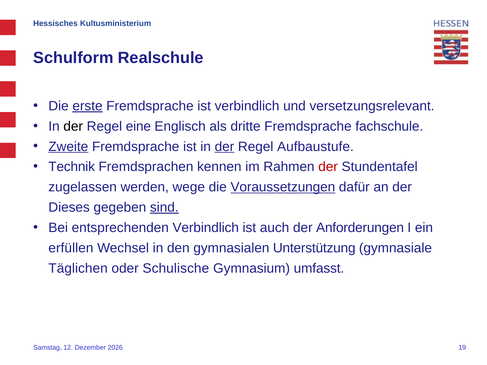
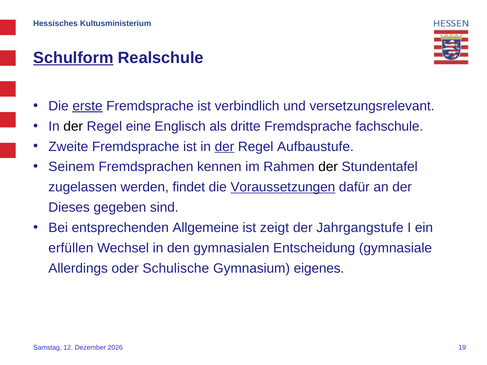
Schulform underline: none -> present (73, 58)
Zweite underline: present -> none (68, 147)
Technik: Technik -> Seinem (72, 167)
der colour: red -> black (328, 167)
wege: wege -> findet (189, 187)
sind underline: present -> none (164, 208)
entsprechenden Verbindlich: Verbindlich -> Allgemeine (206, 228)
auch: auch -> zeigt (275, 228)
Anforderungen: Anforderungen -> Jahrgangstufe (360, 228)
Unterstützung: Unterstützung -> Entscheidung (314, 248)
Täglichen: Täglichen -> Allerdings (78, 268)
umfasst: umfasst -> eigenes (319, 268)
